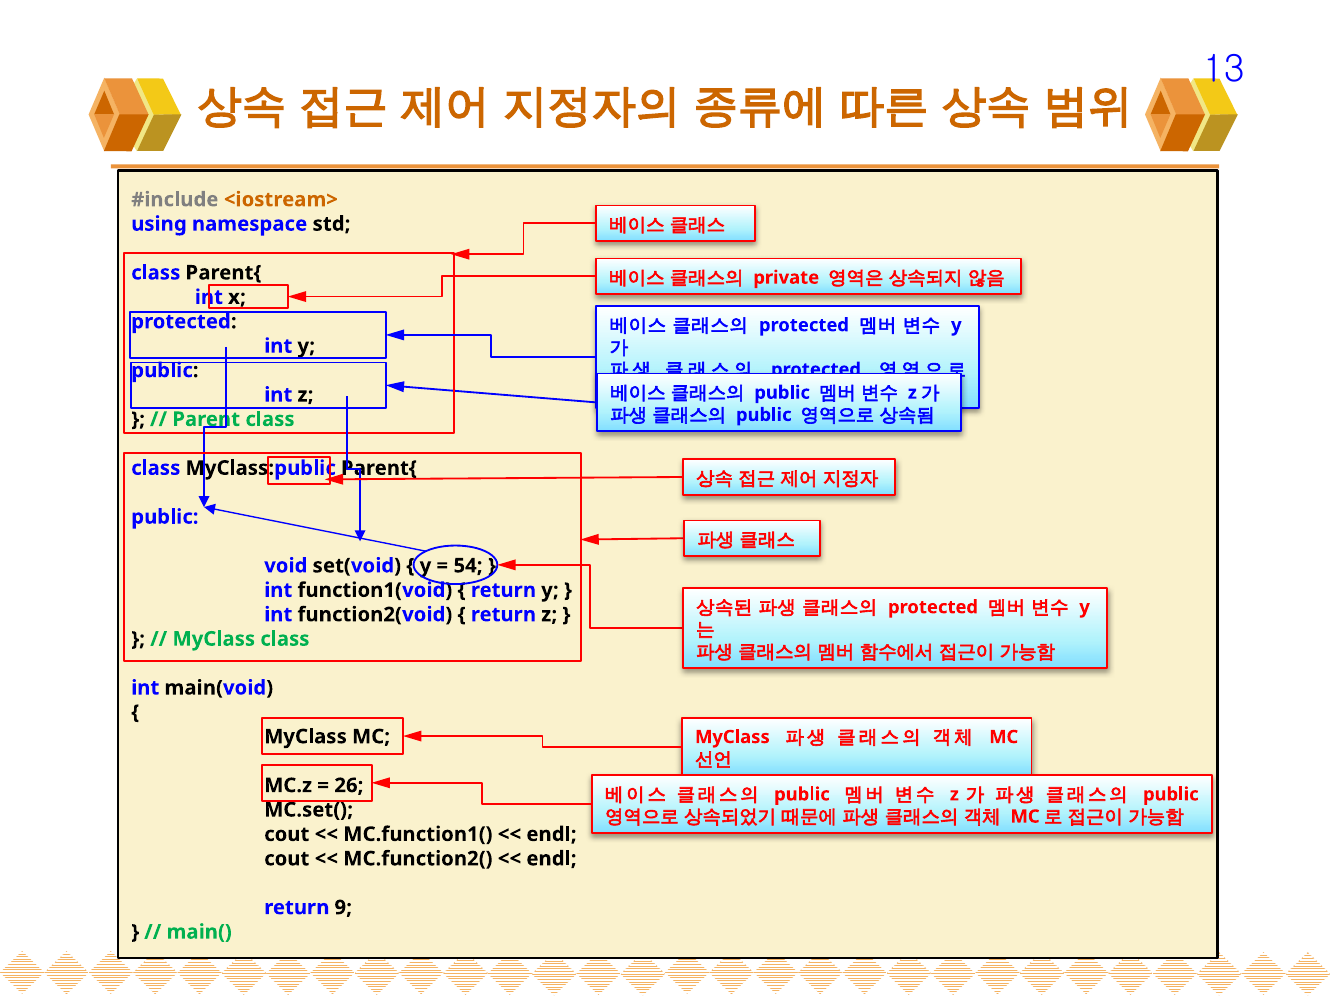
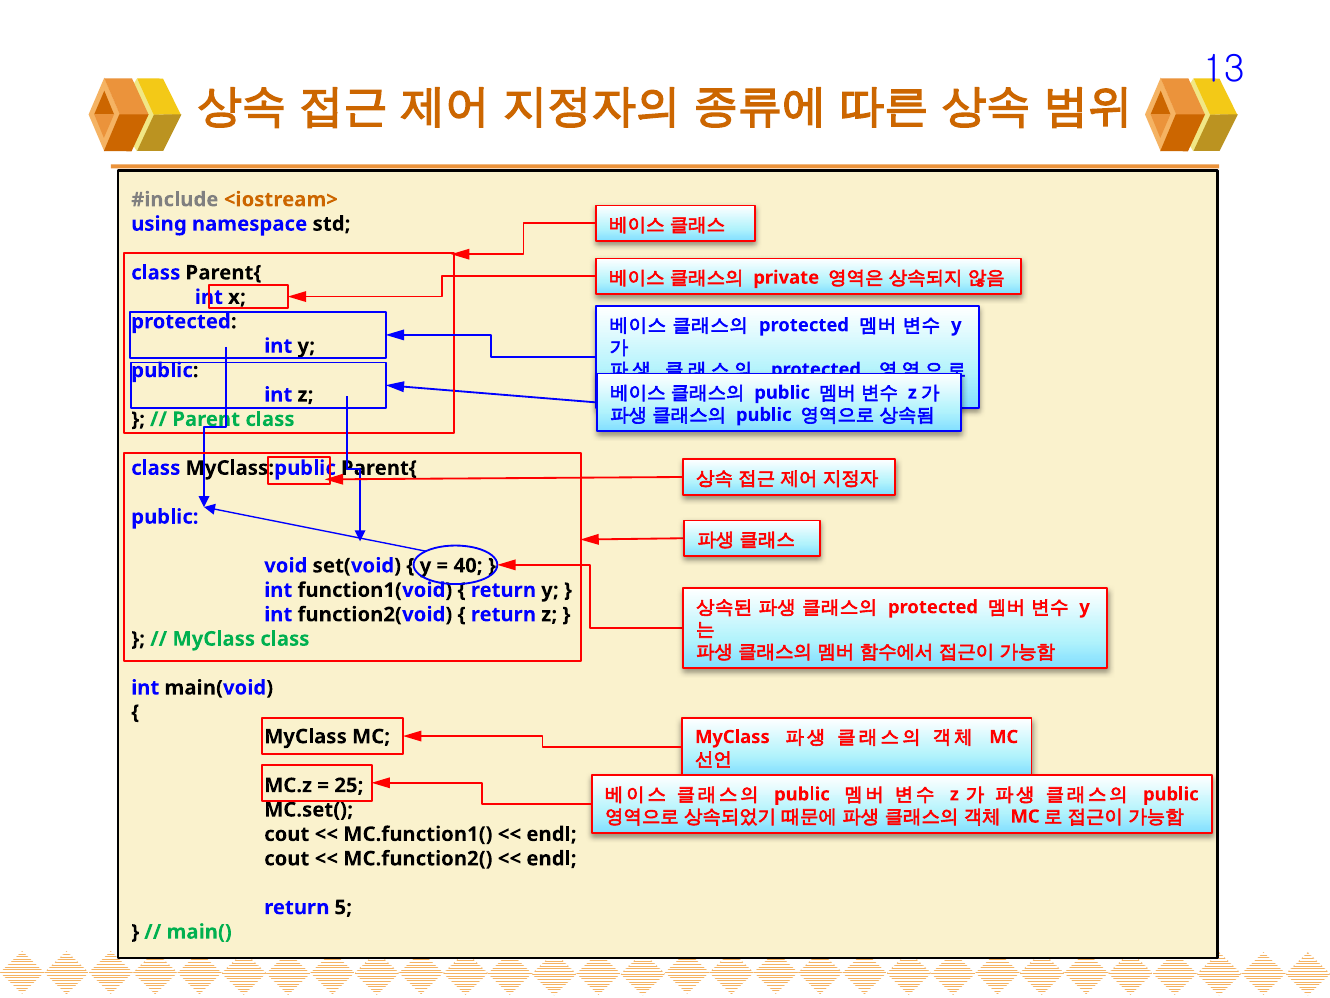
54: 54 -> 40 (468, 565)
26: 26 -> 25 (349, 785)
9: 9 -> 5 (343, 907)
